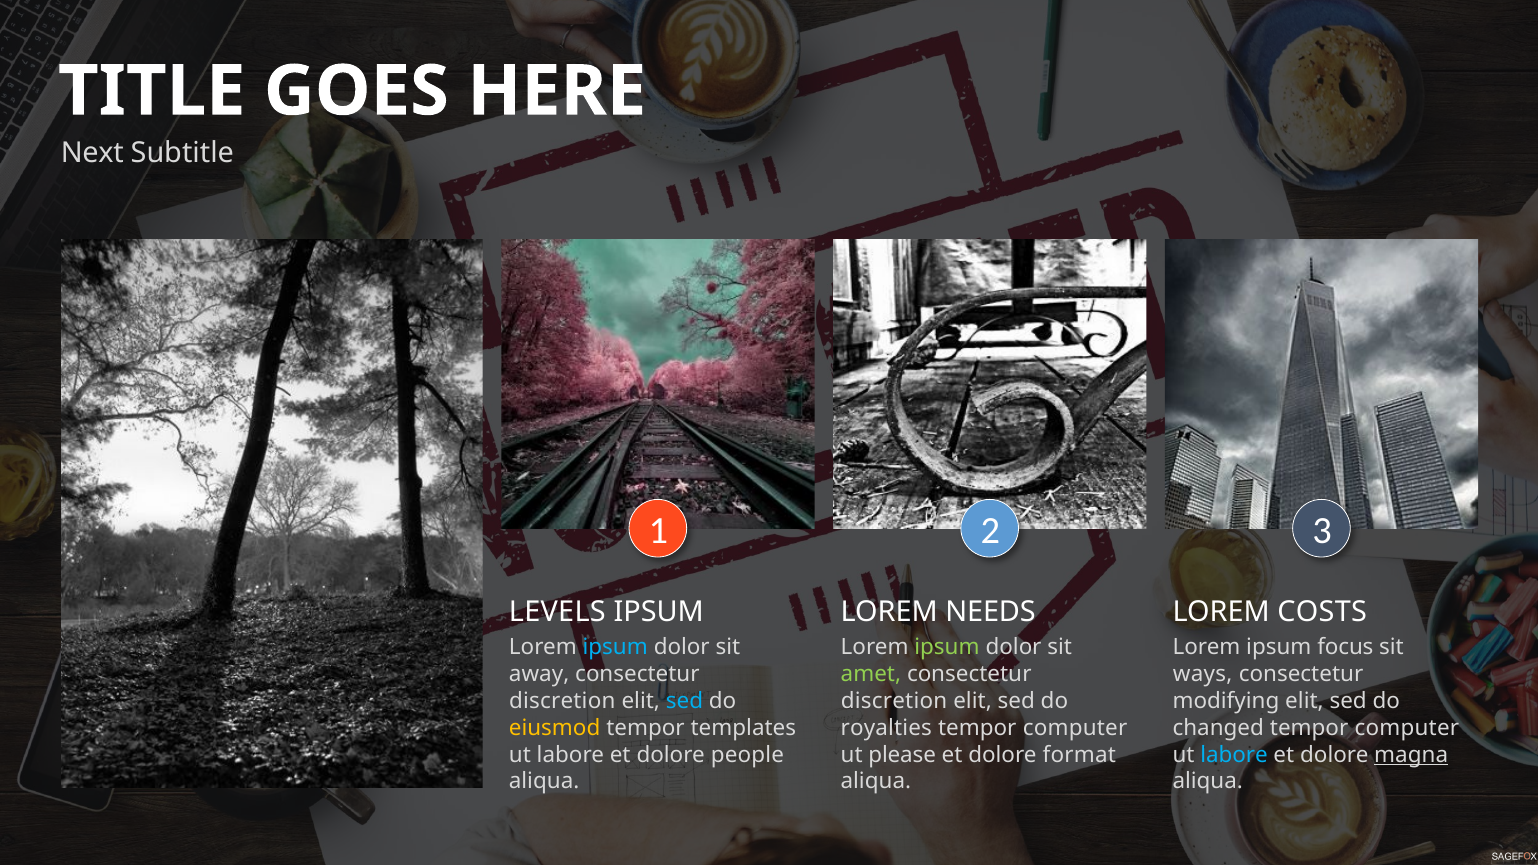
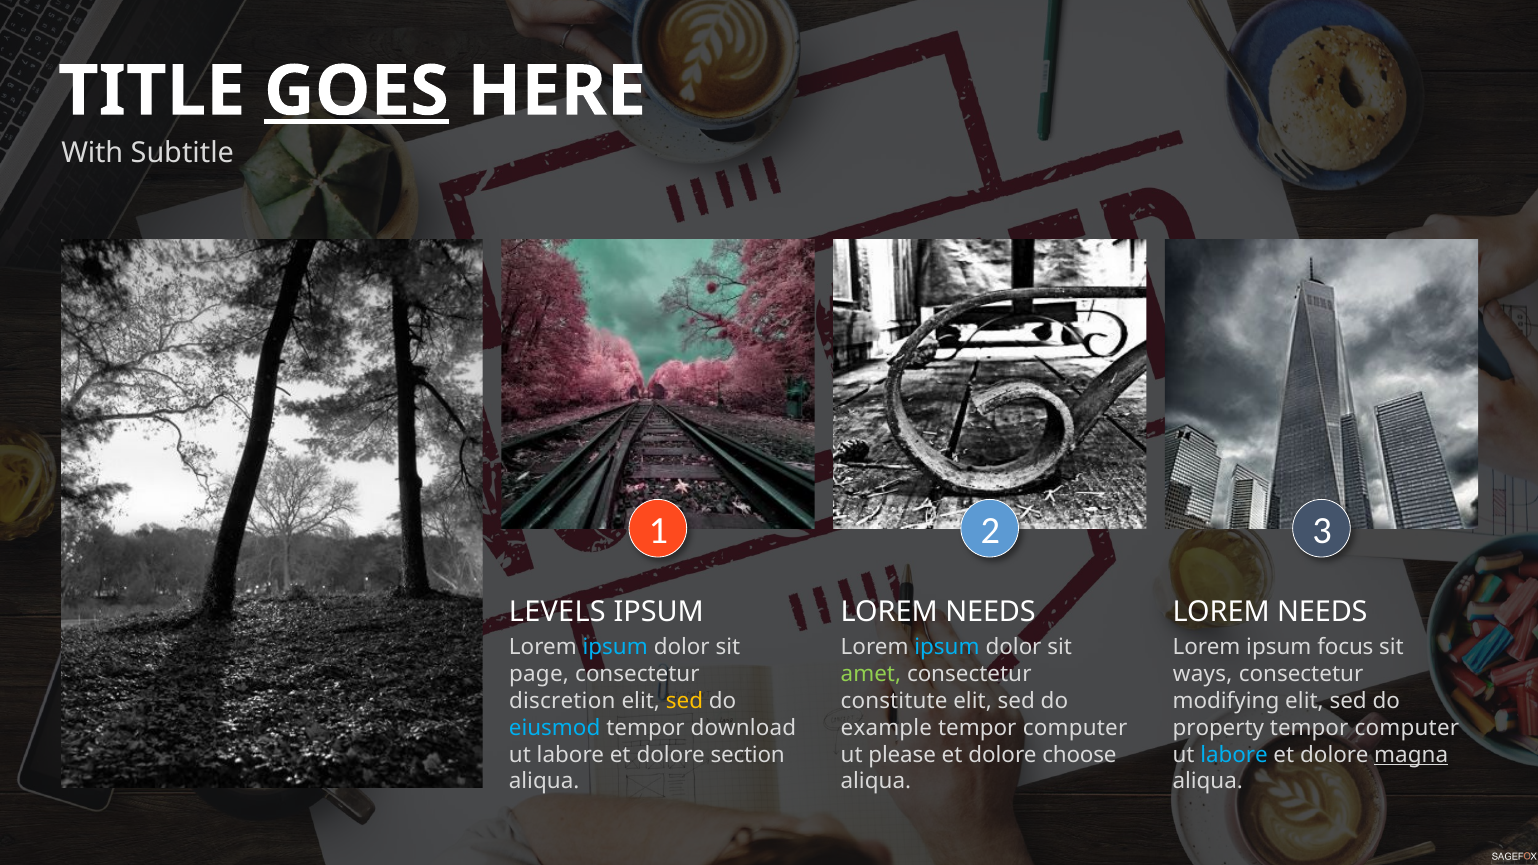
GOES underline: none -> present (356, 91)
Next: Next -> With (92, 153)
COSTS: COSTS -> NEEDS (1322, 612)
ipsum colour: light green -> light blue (947, 647)
away: away -> page (539, 674)
sed colour: light blue -> yellow (684, 701)
discretion: discretion -> constitute (894, 701)
eiusmod colour: yellow -> light blue (555, 728)
templates: templates -> download (743, 728)
royalties: royalties -> example (886, 728)
changed: changed -> property (1218, 728)
people: people -> section (748, 755)
format: format -> choose (1079, 755)
